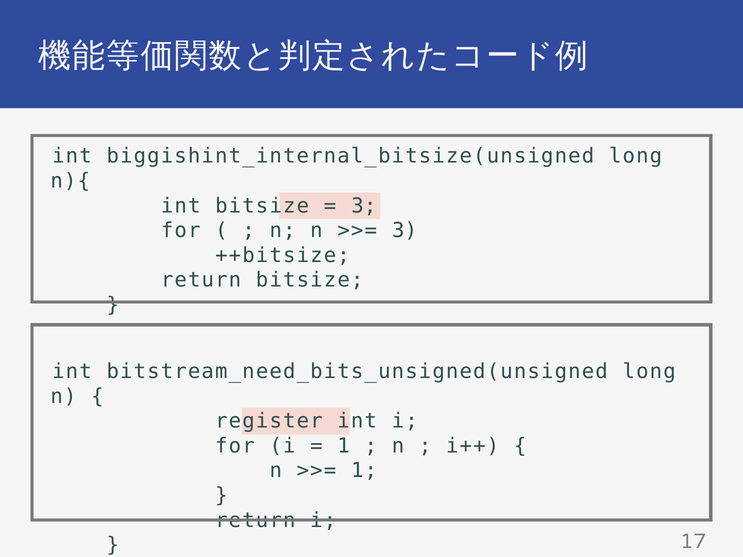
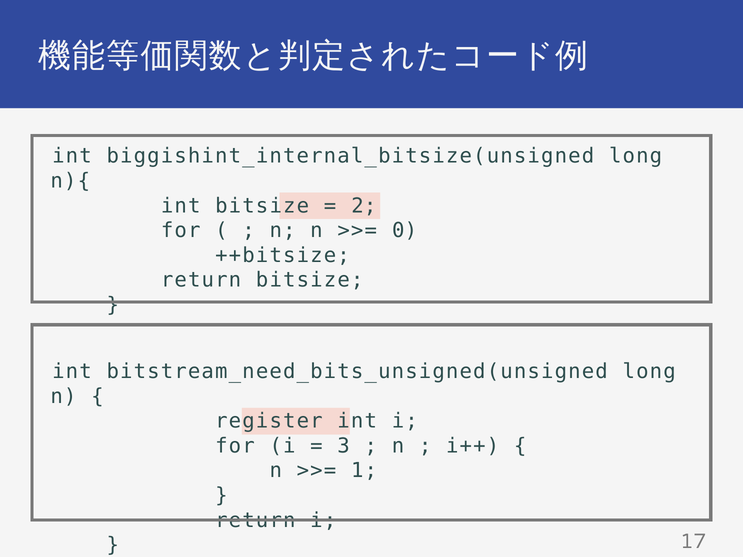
3: 3 -> 2 (364, 206)
3: 3 -> 0 (405, 231)
1: 1 -> 3 (344, 446)
